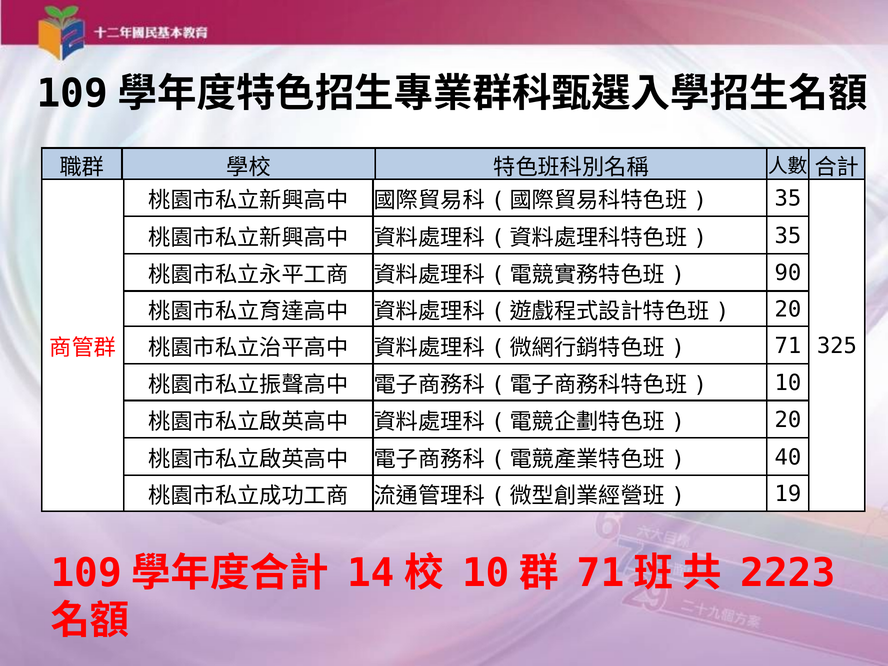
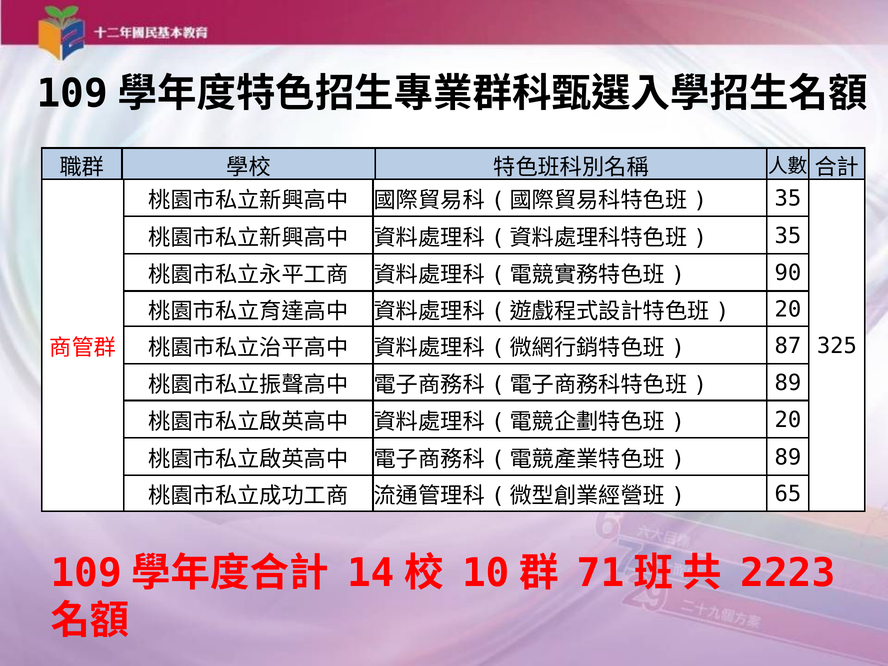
71: 71 -> 87 (788, 346)
10: 10 -> 89 (788, 383)
40: 40 -> 89 (788, 457)
19: 19 -> 65 (788, 494)
